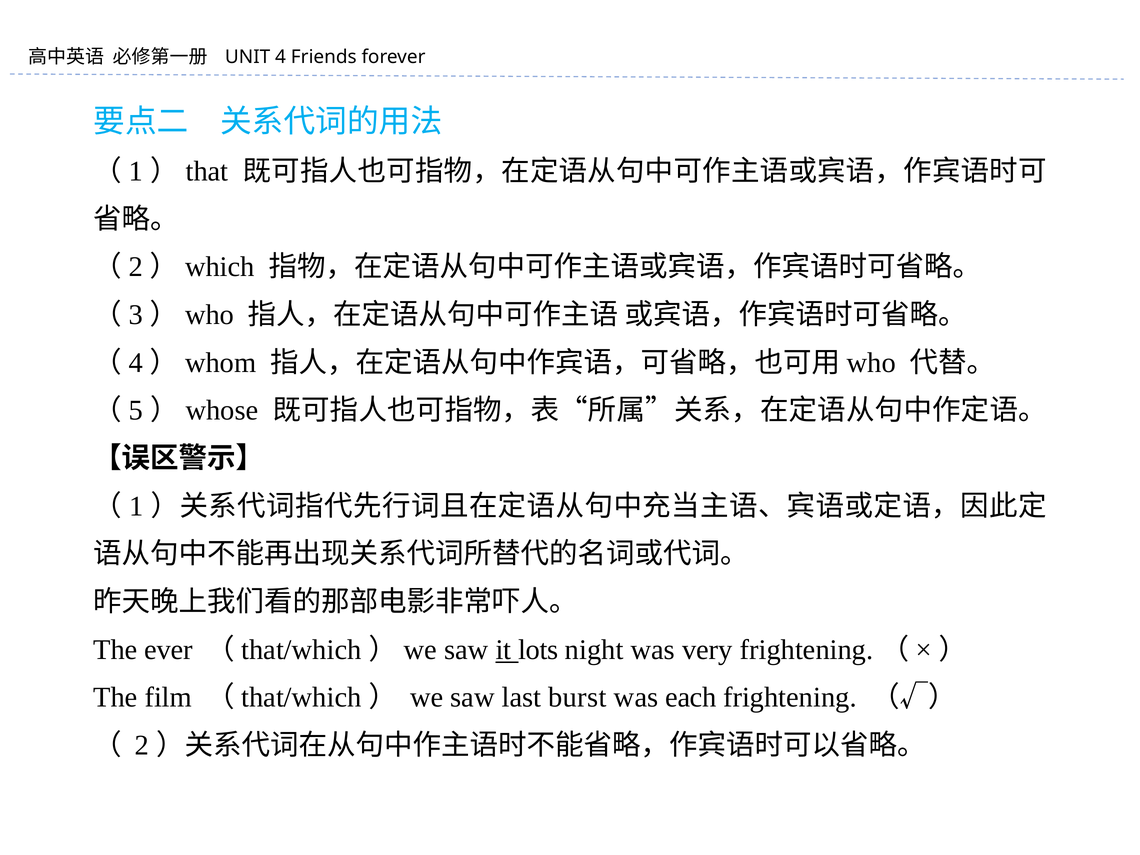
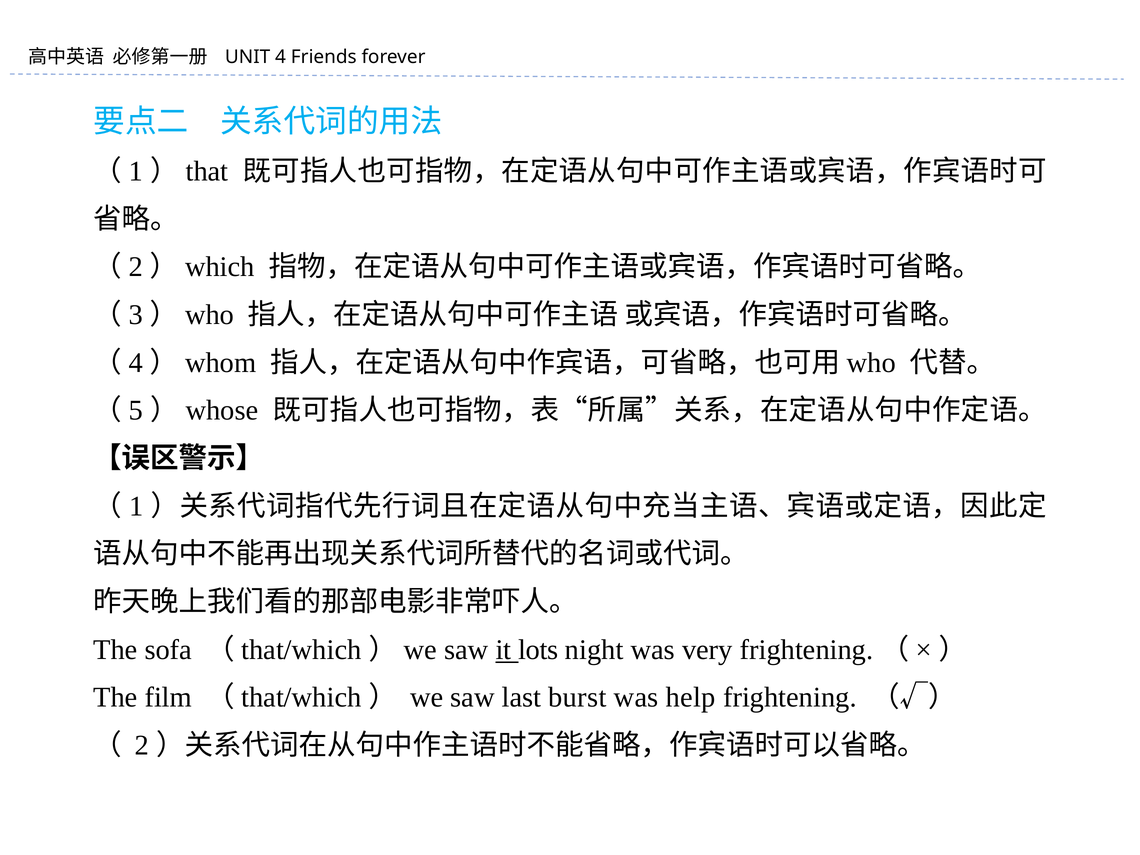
ever: ever -> sofa (168, 650)
each: each -> help (691, 698)
